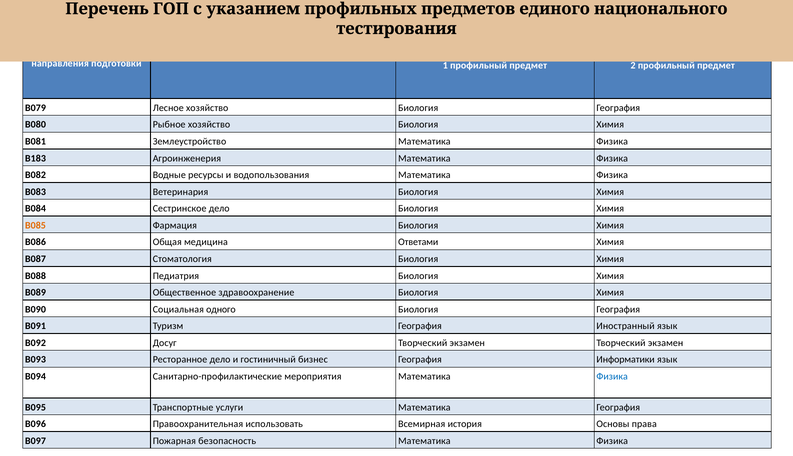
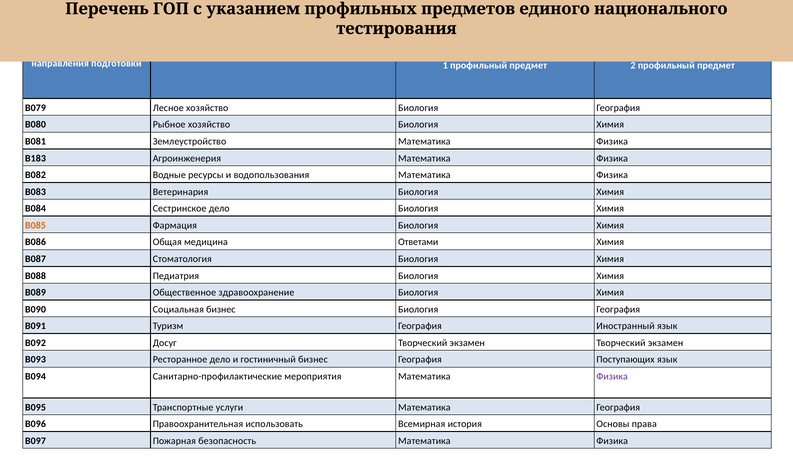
Социальная одного: одного -> бизнес (221, 309)
Информатики: Информатики -> Поступающих (626, 360)
Физика colour: blue -> purple (612, 377)
